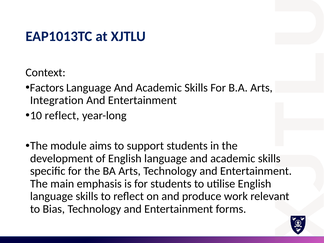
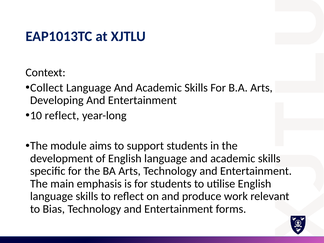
Factors: Factors -> Collect (47, 88)
Integration: Integration -> Developing (57, 100)
